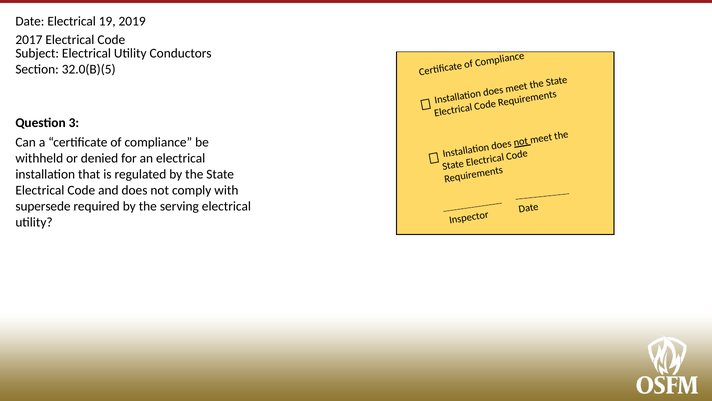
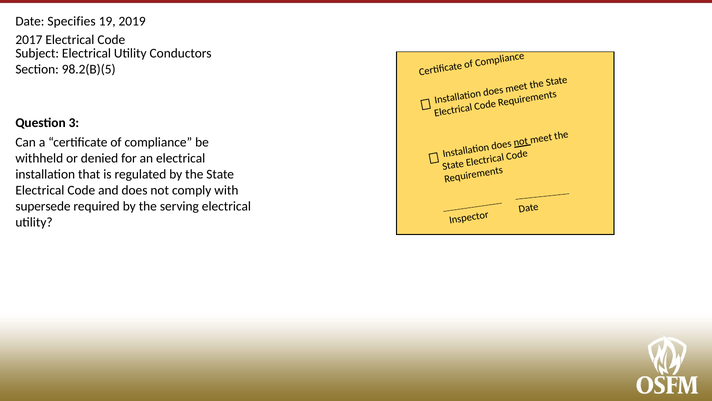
Date Electrical: Electrical -> Specifies (72, 21)
32.0(B)(5: 32.0(B)(5 -> 98.2(B)(5 (89, 69)
